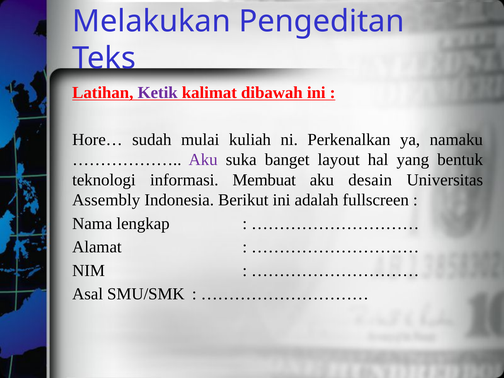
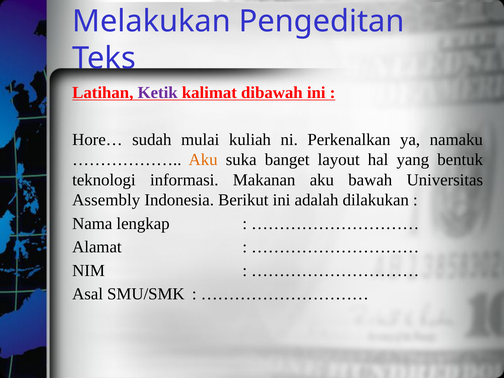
Aku colour: purple -> orange (203, 160)
Membuat: Membuat -> Makanan (264, 180)
desain: desain -> bawah (370, 180)
fullscreen: fullscreen -> dilakukan (376, 200)
